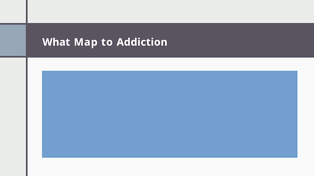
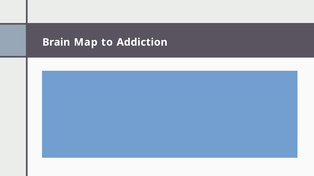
What: What -> Brain (56, 42)
